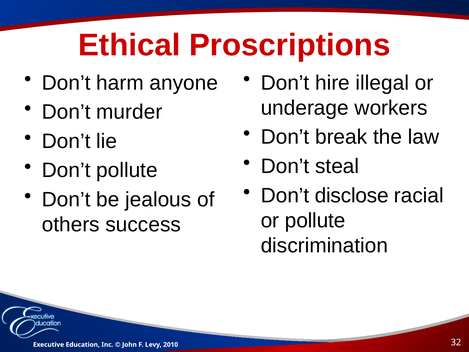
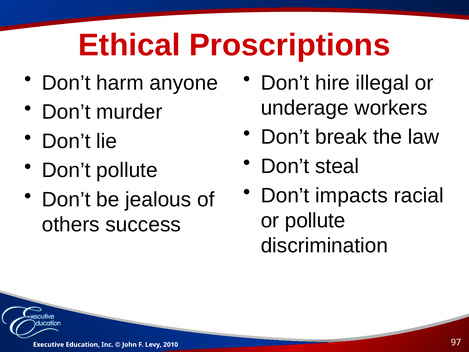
disclose: disclose -> impacts (352, 195)
32: 32 -> 97 (456, 342)
